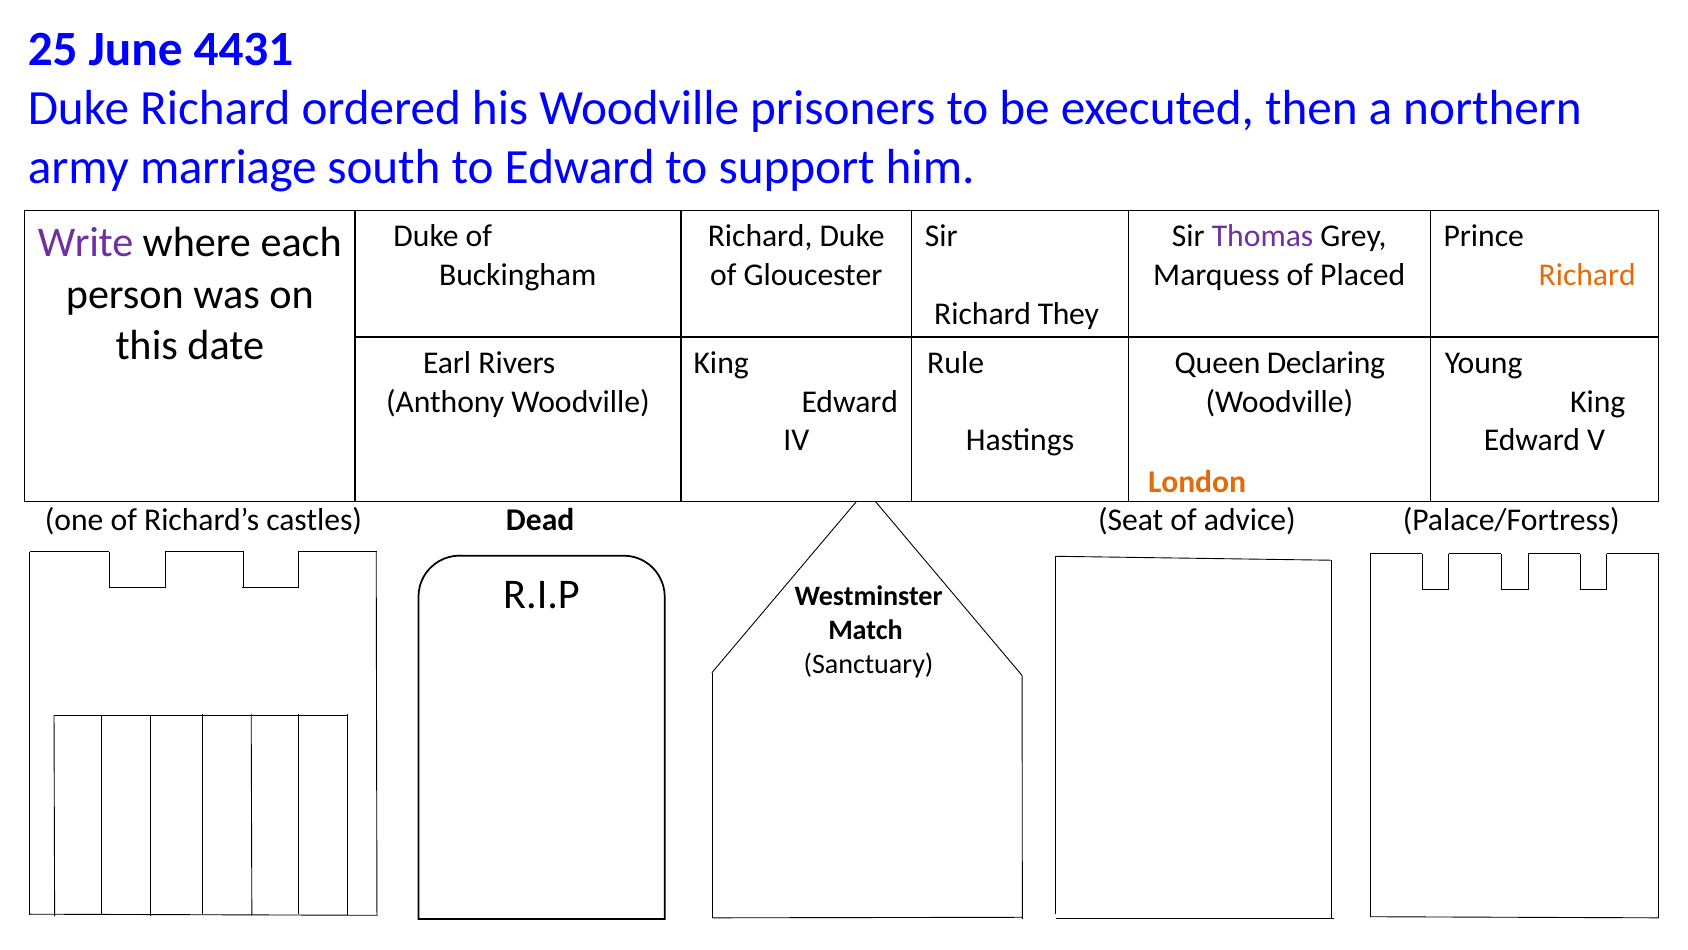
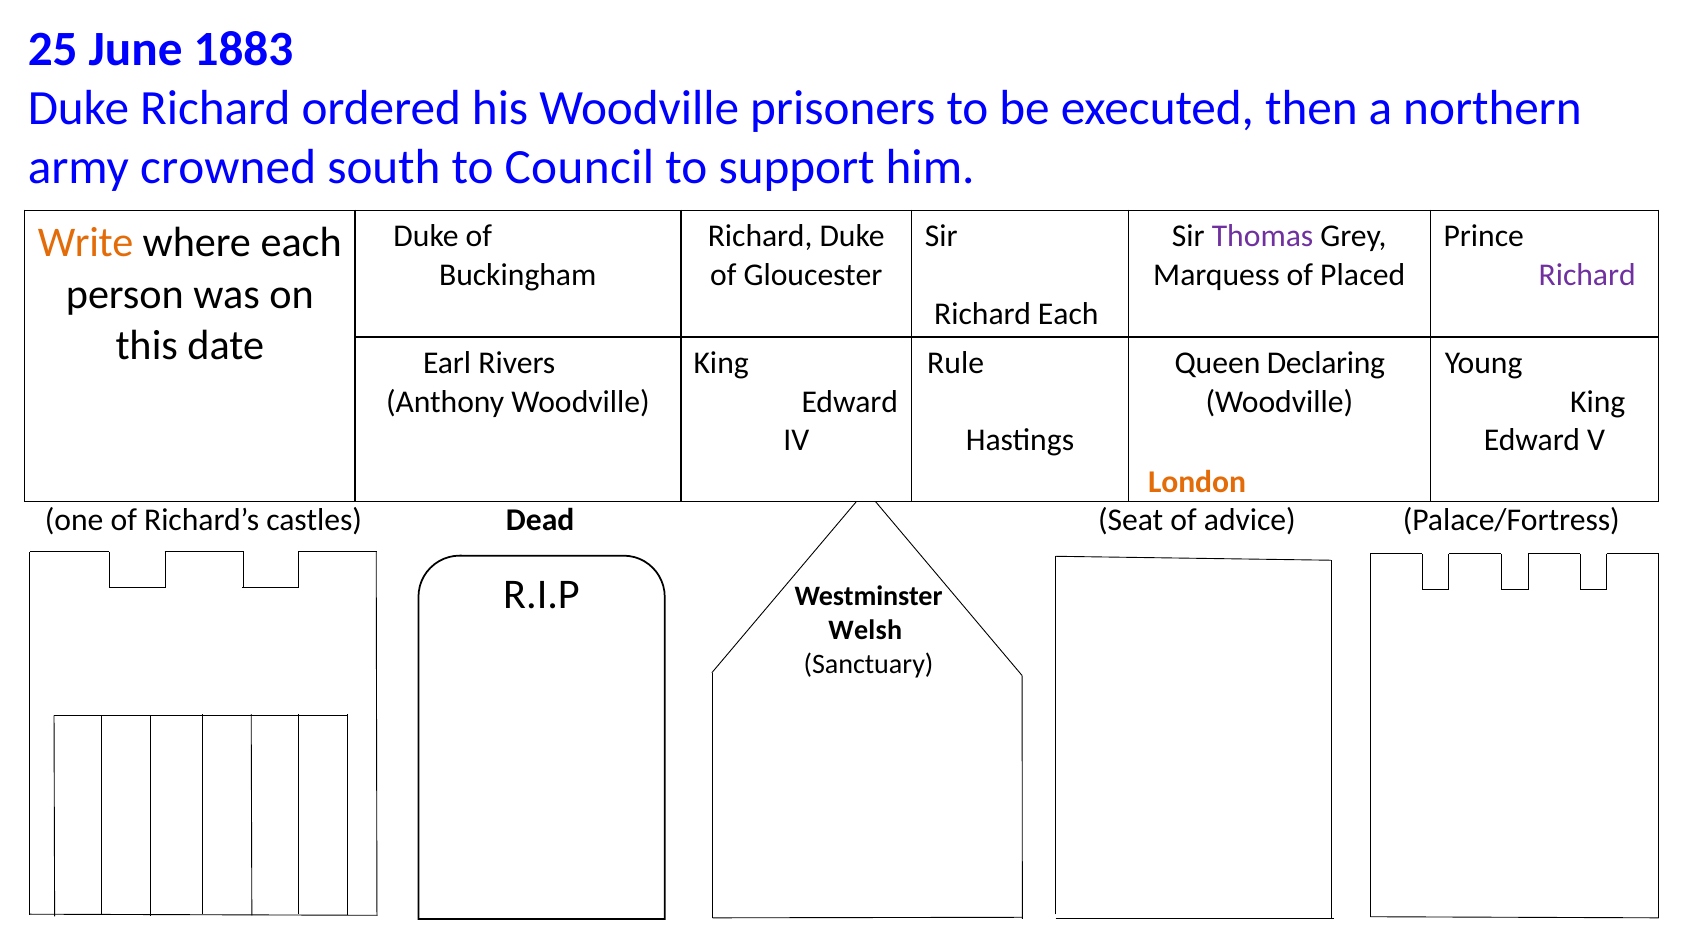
4431: 4431 -> 1883 (243, 49)
marriage: marriage -> crowned (228, 167)
to Edward: Edward -> Council (579, 167)
Write colour: purple -> orange (86, 243)
Richard colour: orange -> purple (1587, 275)
Richard They: They -> Each (1068, 313)
Match: Match -> Welsh (865, 630)
